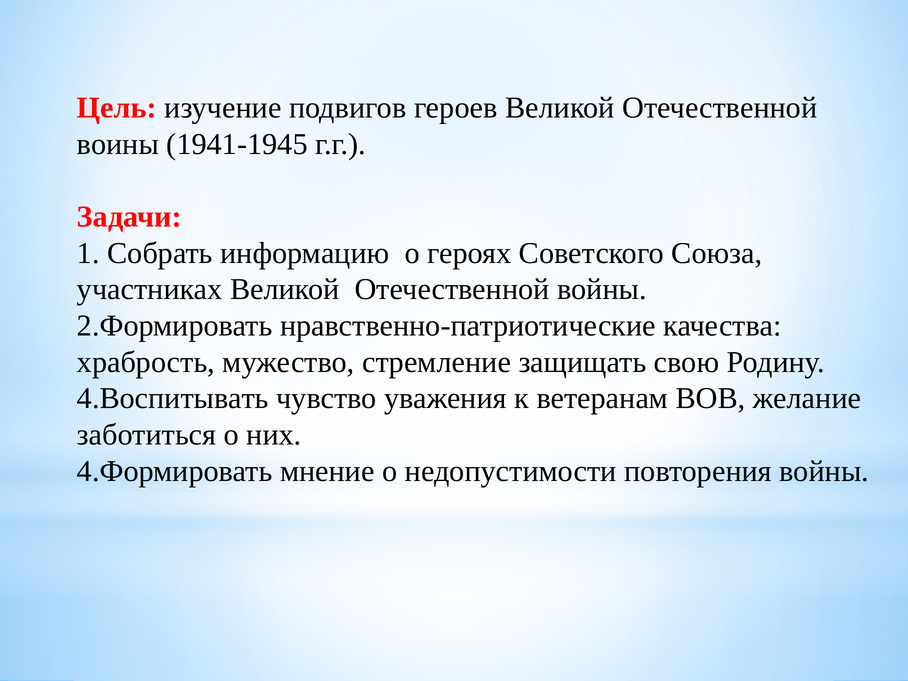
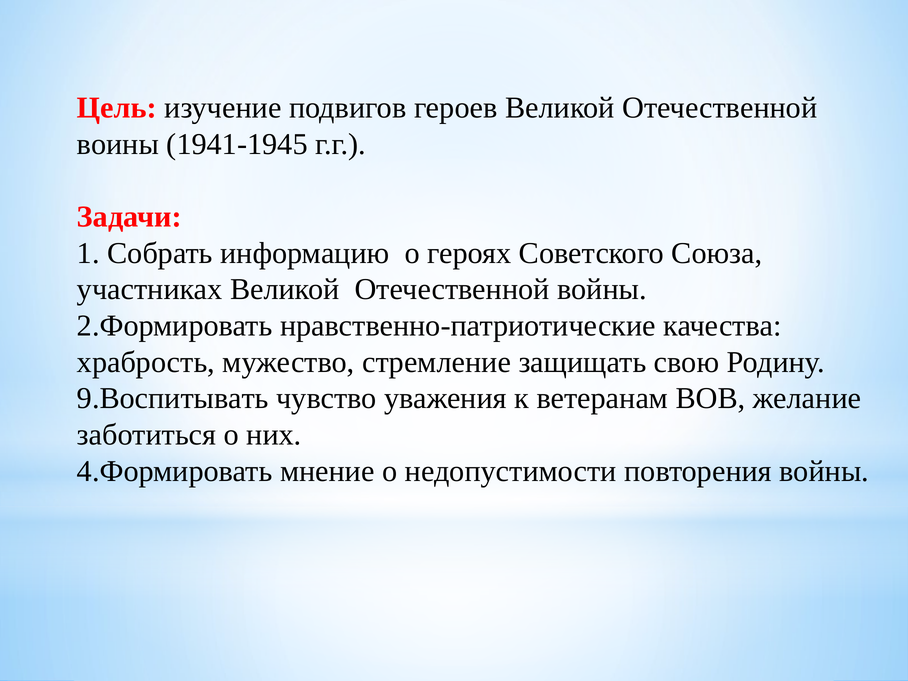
4.Воспитывать: 4.Воспитывать -> 9.Воспитывать (173, 398)
